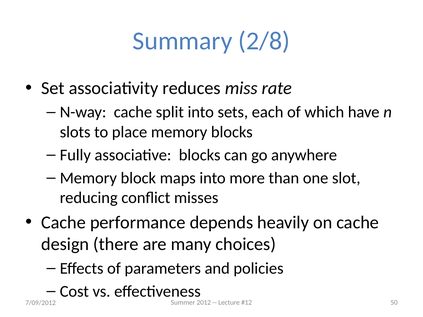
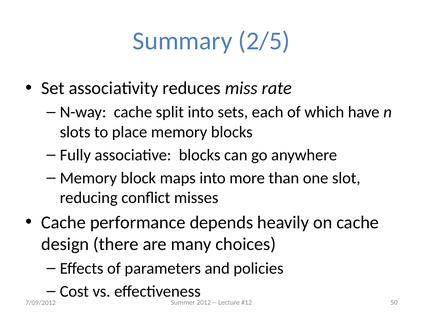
2/8: 2/8 -> 2/5 (264, 41)
